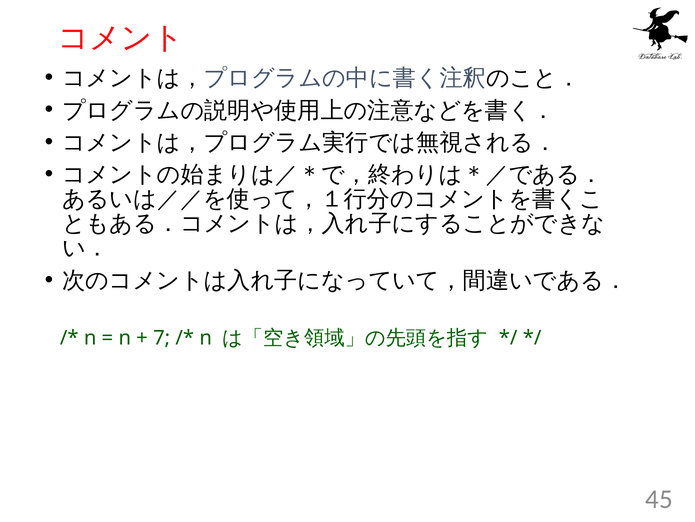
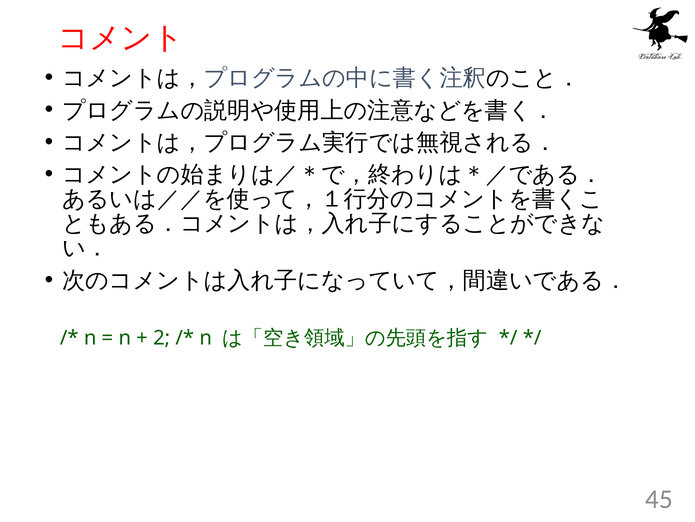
7: 7 -> 2 (162, 338)
